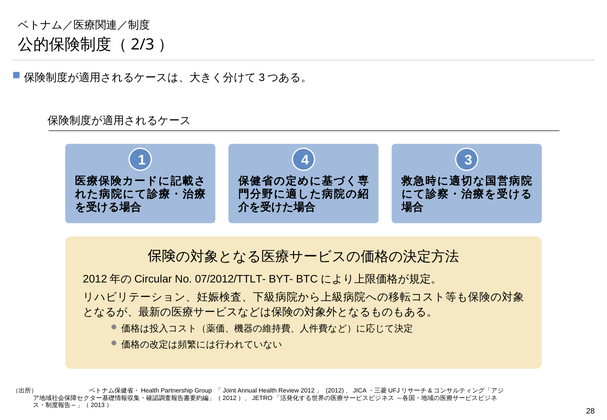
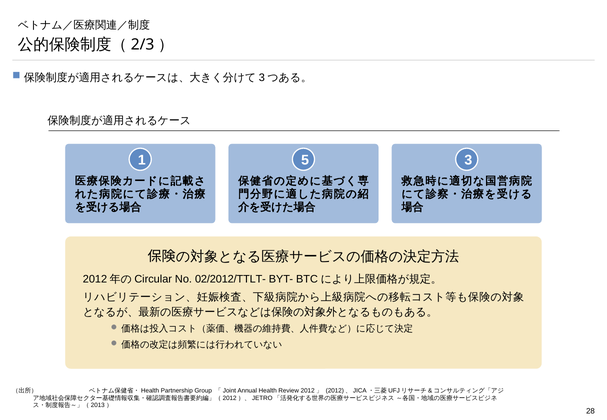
4: 4 -> 5 (305, 160)
07/2012/TTLT-: 07/2012/TTLT- -> 02/2012/TTLT- (230, 279)
